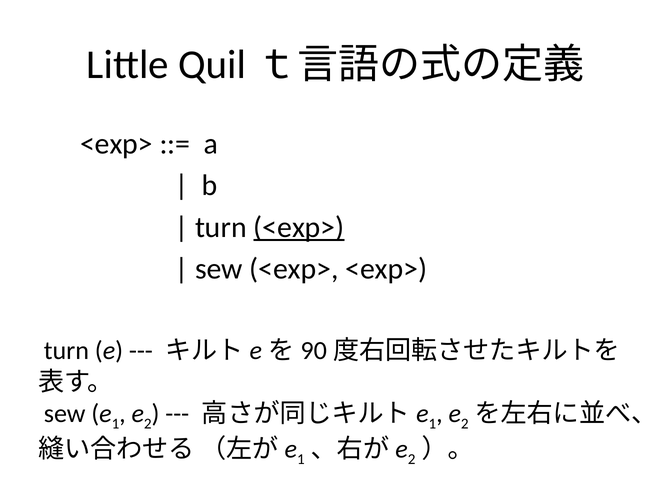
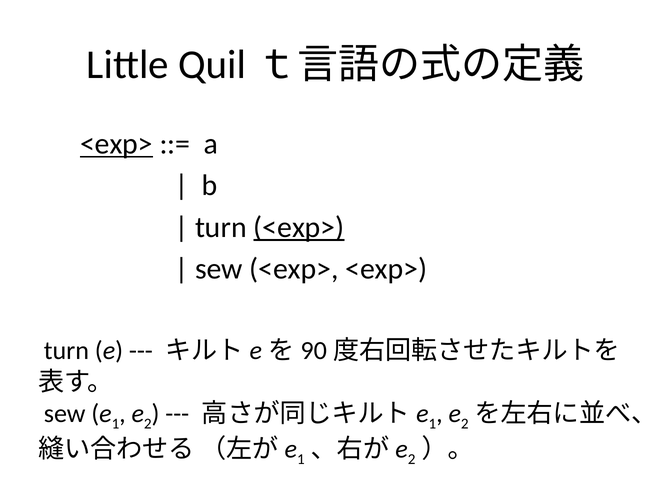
<exp> underline: none -> present (116, 144)
